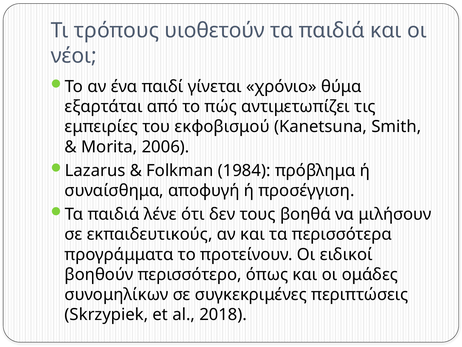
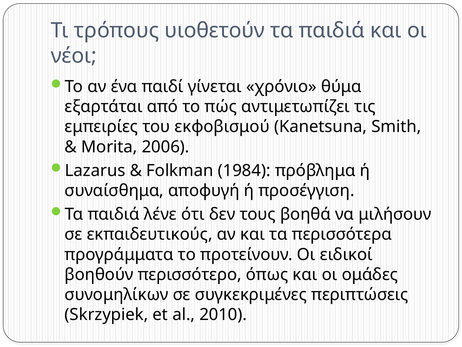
2018: 2018 -> 2010 (223, 314)
